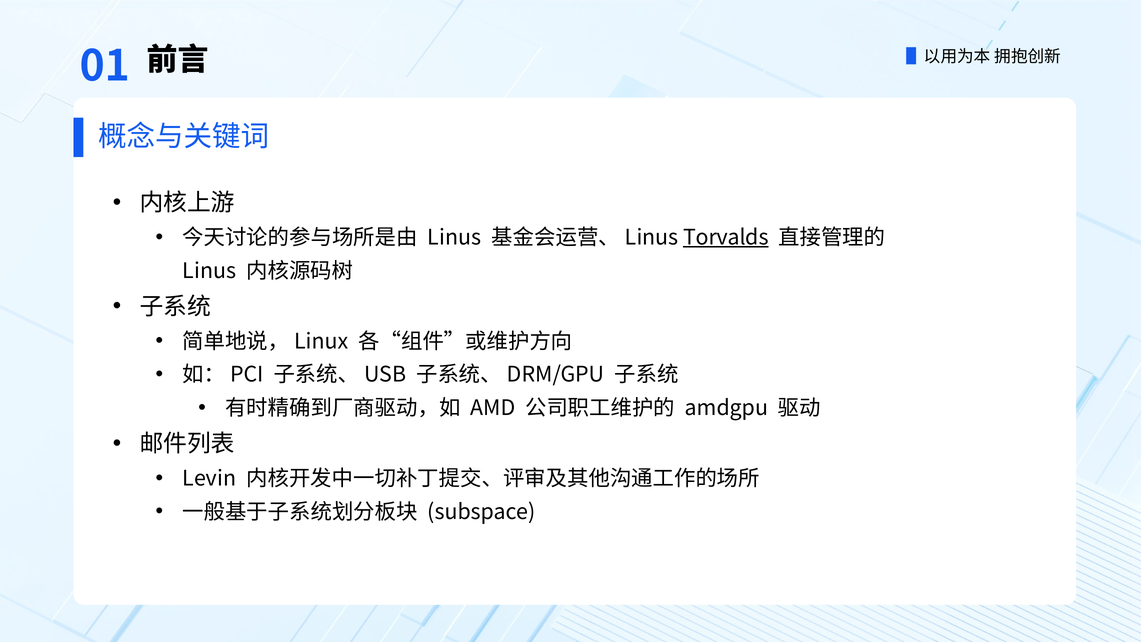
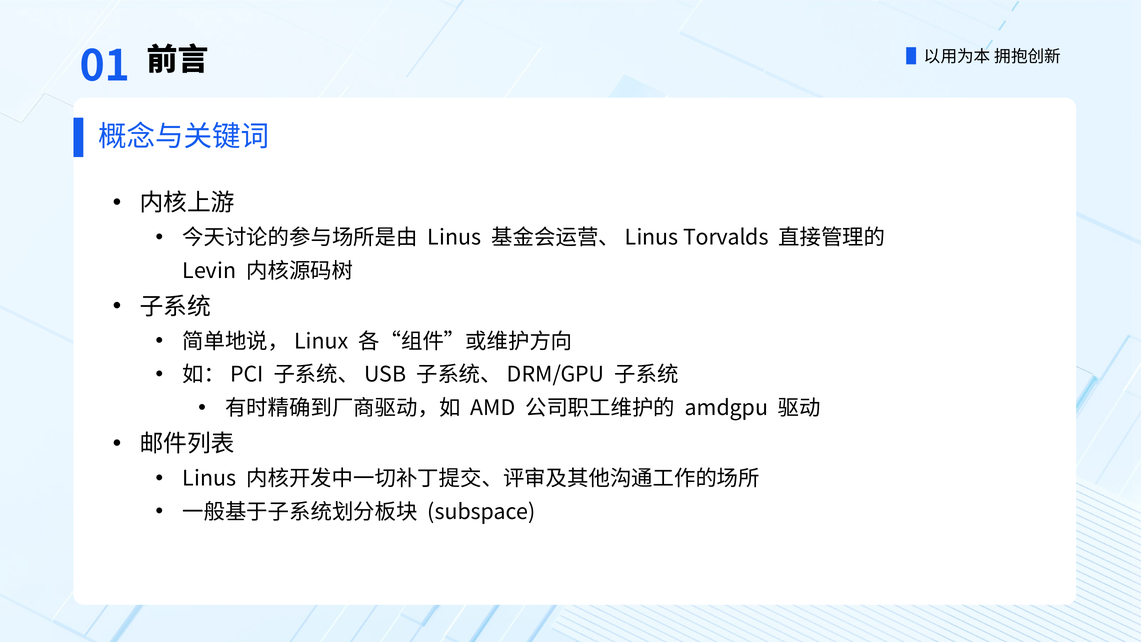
Torvalds underline: present -> none (726, 238)
Linus: Linus -> Levin (209, 271)
Levin: Levin -> Linus (209, 479)
